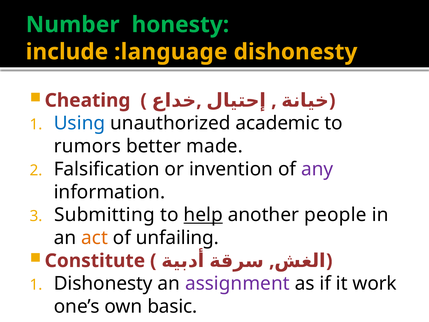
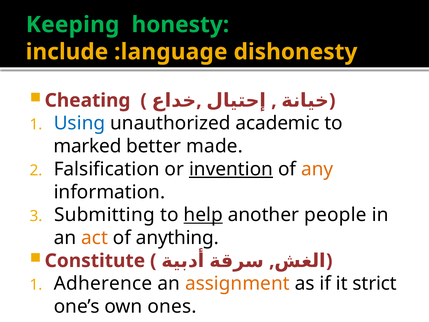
Number: Number -> Keeping (73, 25)
rumors: rumors -> marked (88, 146)
invention underline: none -> present (231, 169)
any colour: purple -> orange (317, 169)
unfailing: unfailing -> anything (177, 238)
Dishonesty: Dishonesty -> Adherence (103, 283)
assignment colour: purple -> orange (237, 283)
work: work -> strict (375, 283)
basic: basic -> ones (172, 306)
